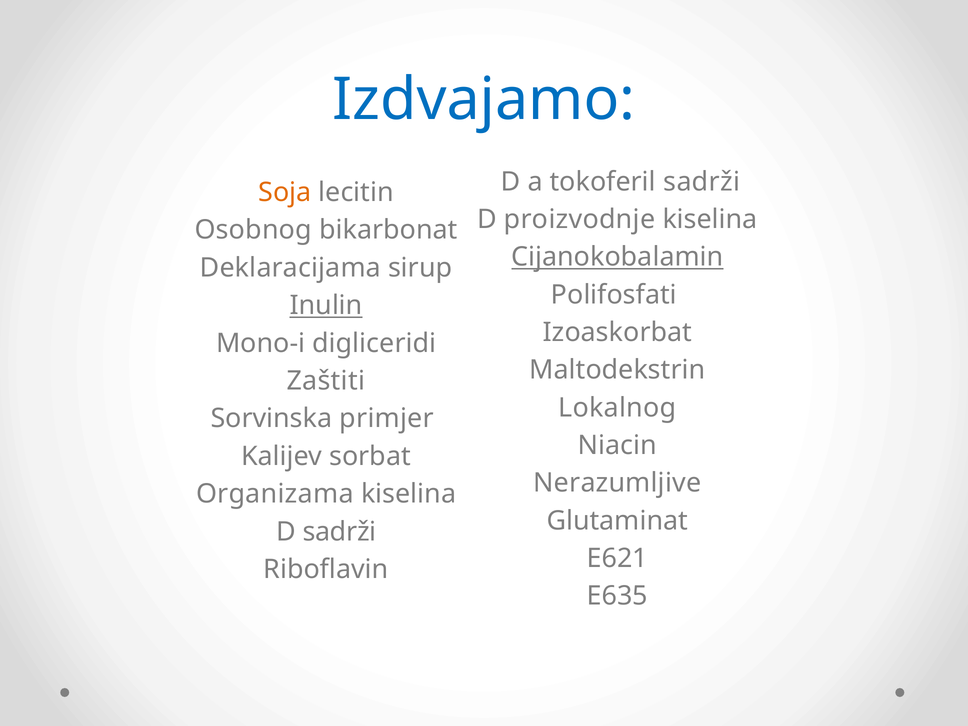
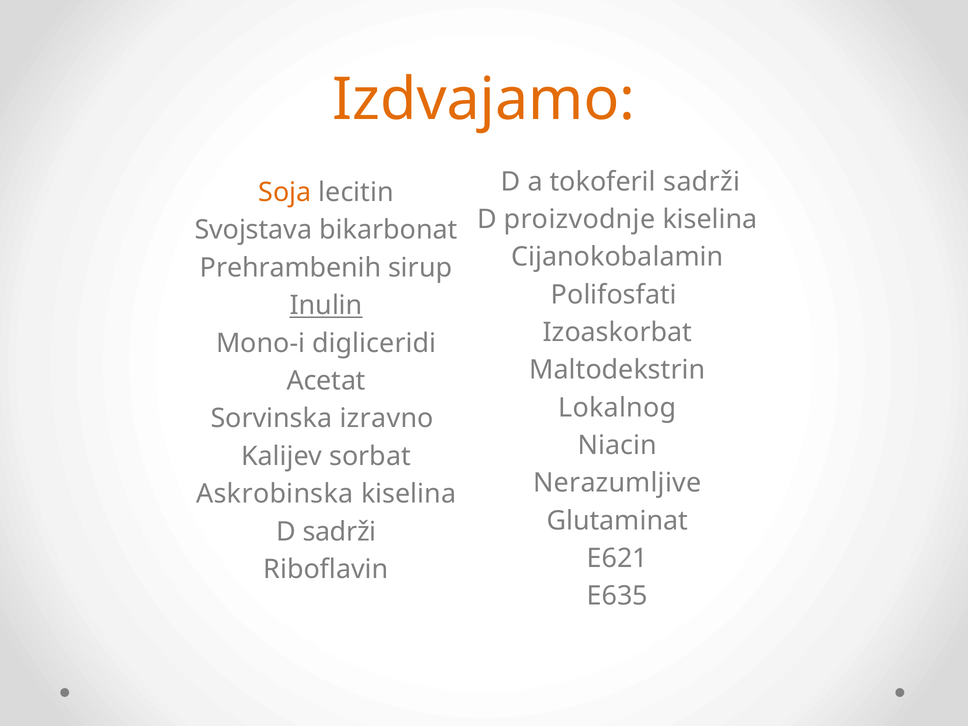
Izdvajamo colour: blue -> orange (484, 100)
Osobnog: Osobnog -> Svojstava (253, 230)
Cijanokobalamin underline: present -> none (617, 257)
Deklaracijama: Deklaracijama -> Prehrambenih (291, 268)
Zaštiti: Zaštiti -> Acetat (326, 381)
primjer: primjer -> izravno (387, 419)
Organizama: Organizama -> Askrobinska (275, 494)
